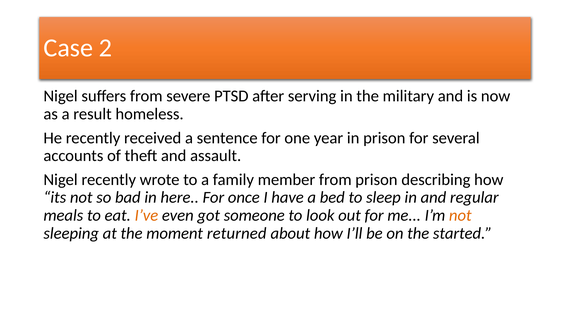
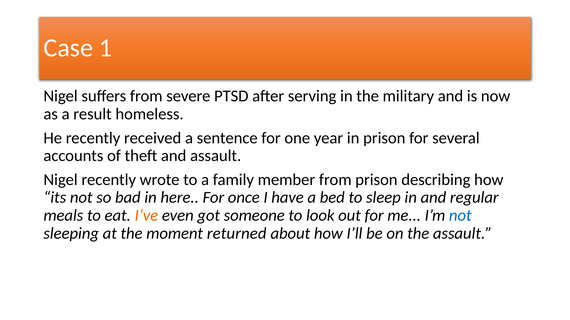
2: 2 -> 1 (106, 48)
not colour: orange -> blue (460, 216)
the started: started -> assault (463, 234)
